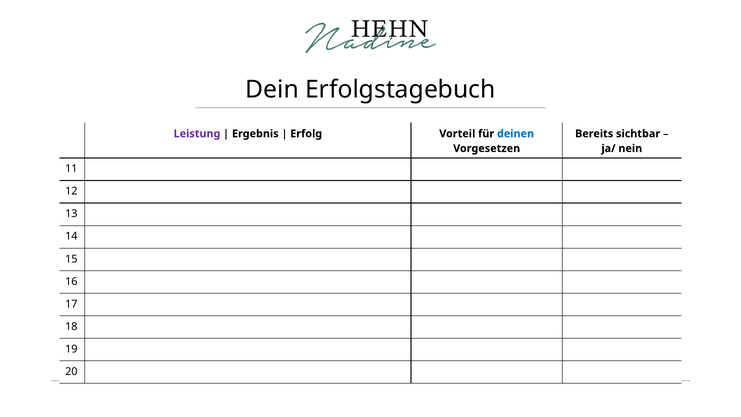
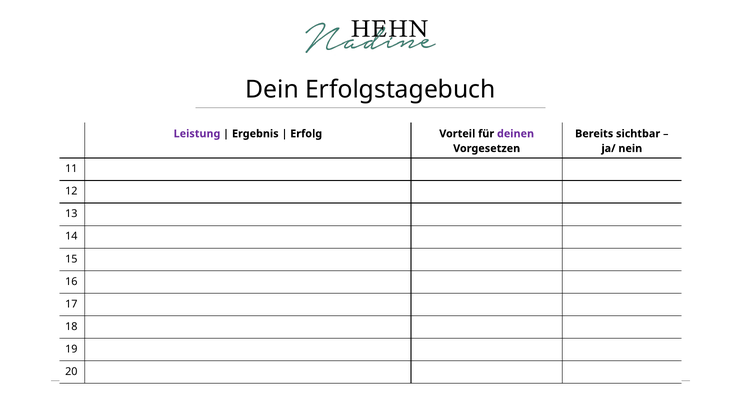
deinen colour: blue -> purple (516, 134)
